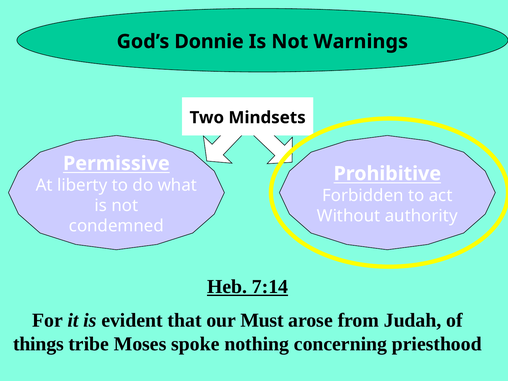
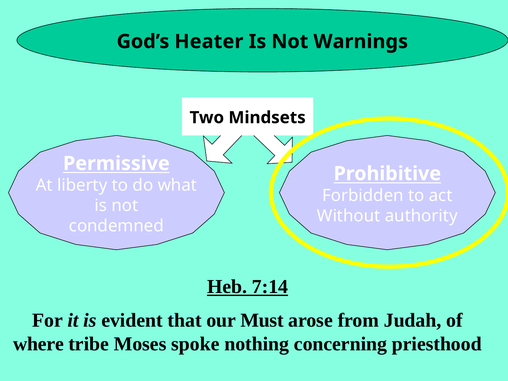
Donnie: Donnie -> Heater (209, 42)
things: things -> where (38, 344)
